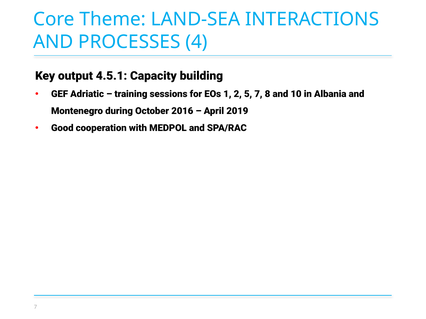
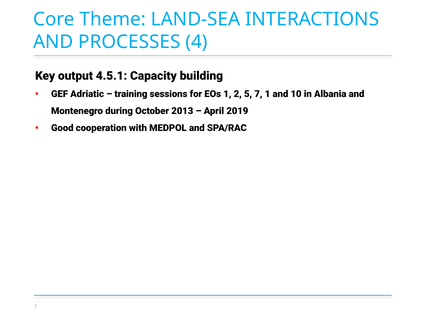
7 8: 8 -> 1 (268, 94)
2016: 2016 -> 2013 (182, 111)
